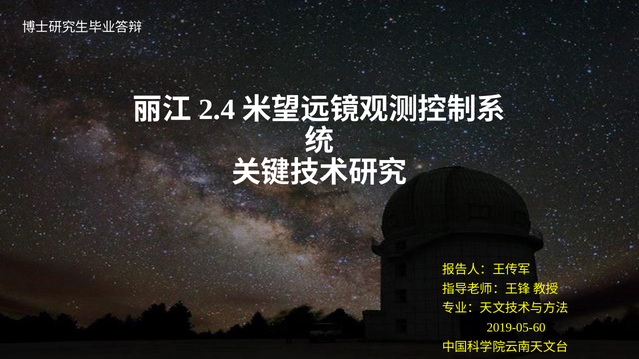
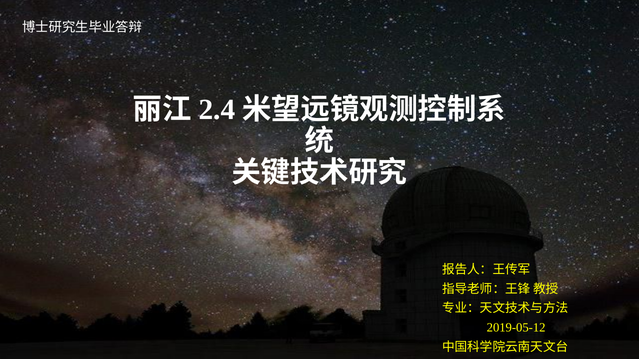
2019-05-60: 2019-05-60 -> 2019-05-12 (516, 328)
